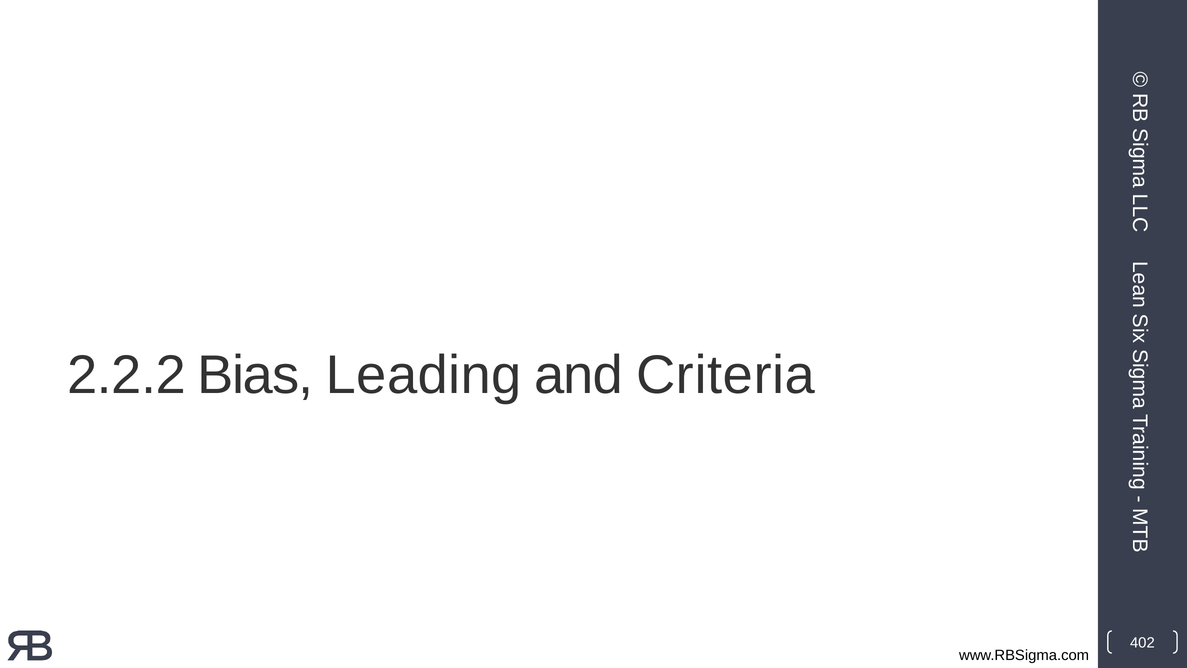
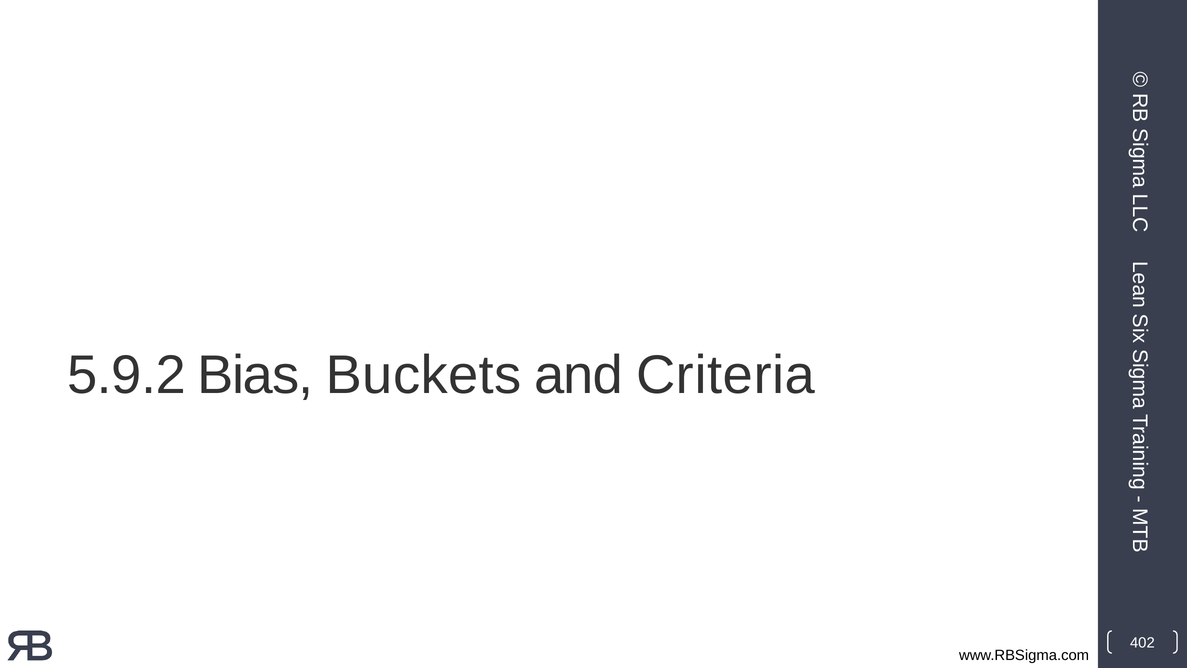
2.2.2: 2.2.2 -> 5.9.2 (127, 375)
Leading: Leading -> Buckets (424, 375)
